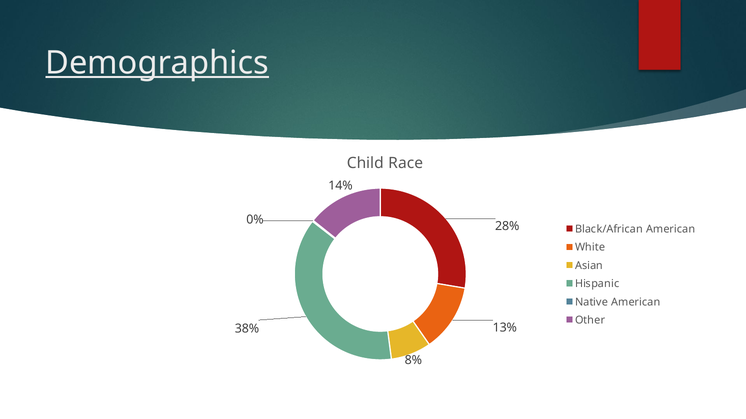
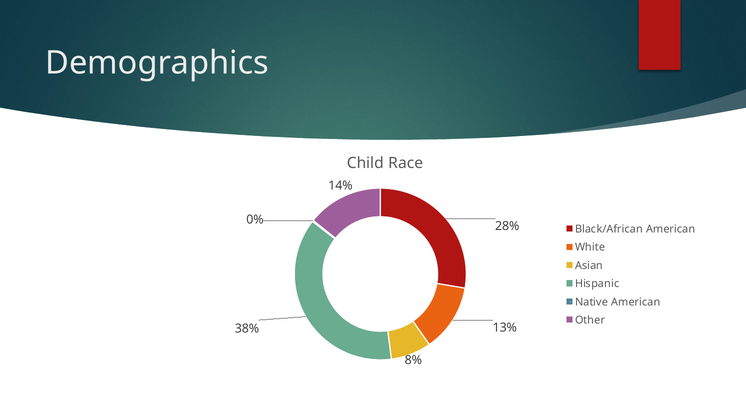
Demographics underline: present -> none (157, 63)
